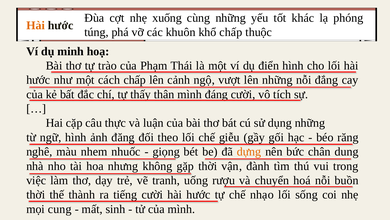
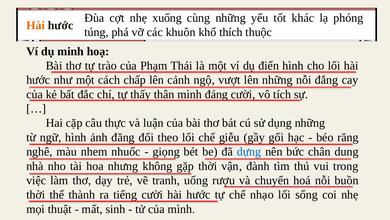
khổ chấp: chấp -> thích (231, 32)
dựng colour: orange -> blue (249, 151)
cung: cung -> thuật (60, 208)
